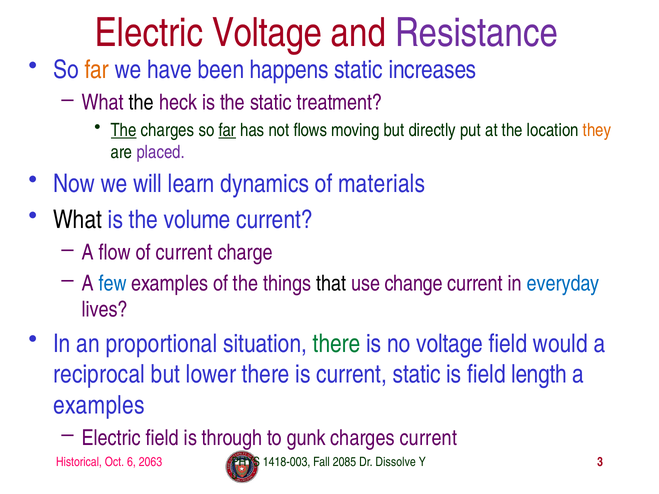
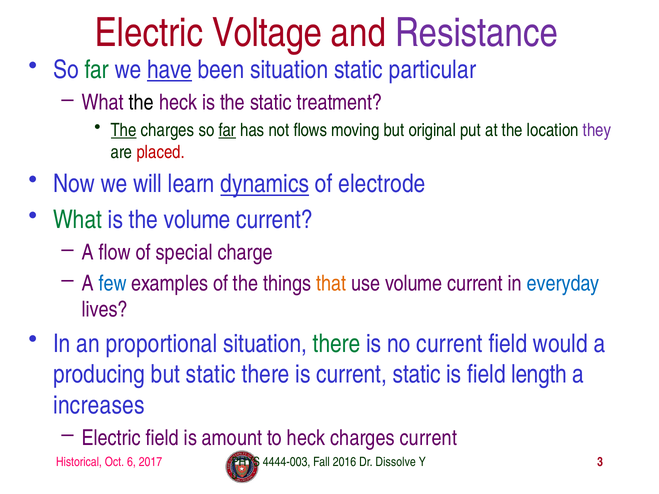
far colour: orange -> green (97, 70)
have underline: none -> present (170, 70)
been happens: happens -> situation (289, 70)
increases: increases -> particular (432, 70)
directly: directly -> original (432, 130)
they colour: orange -> purple (597, 130)
placed colour: purple -> red (161, 152)
dynamics underline: none -> present (265, 184)
materials: materials -> electrode (382, 184)
What colour: black -> green (78, 220)
of current: current -> special (184, 253)
that colour: black -> orange (331, 283)
use change: change -> volume (414, 283)
no voltage: voltage -> current (450, 344)
reciprocal: reciprocal -> producing (99, 375)
but lower: lower -> static (211, 375)
examples: examples -> increases (99, 405)
through: through -> amount (232, 438)
to gunk: gunk -> heck (306, 438)
2063: 2063 -> 2017 (150, 462)
1418-003: 1418-003 -> 4444-003 (287, 462)
2085: 2085 -> 2016 (344, 462)
